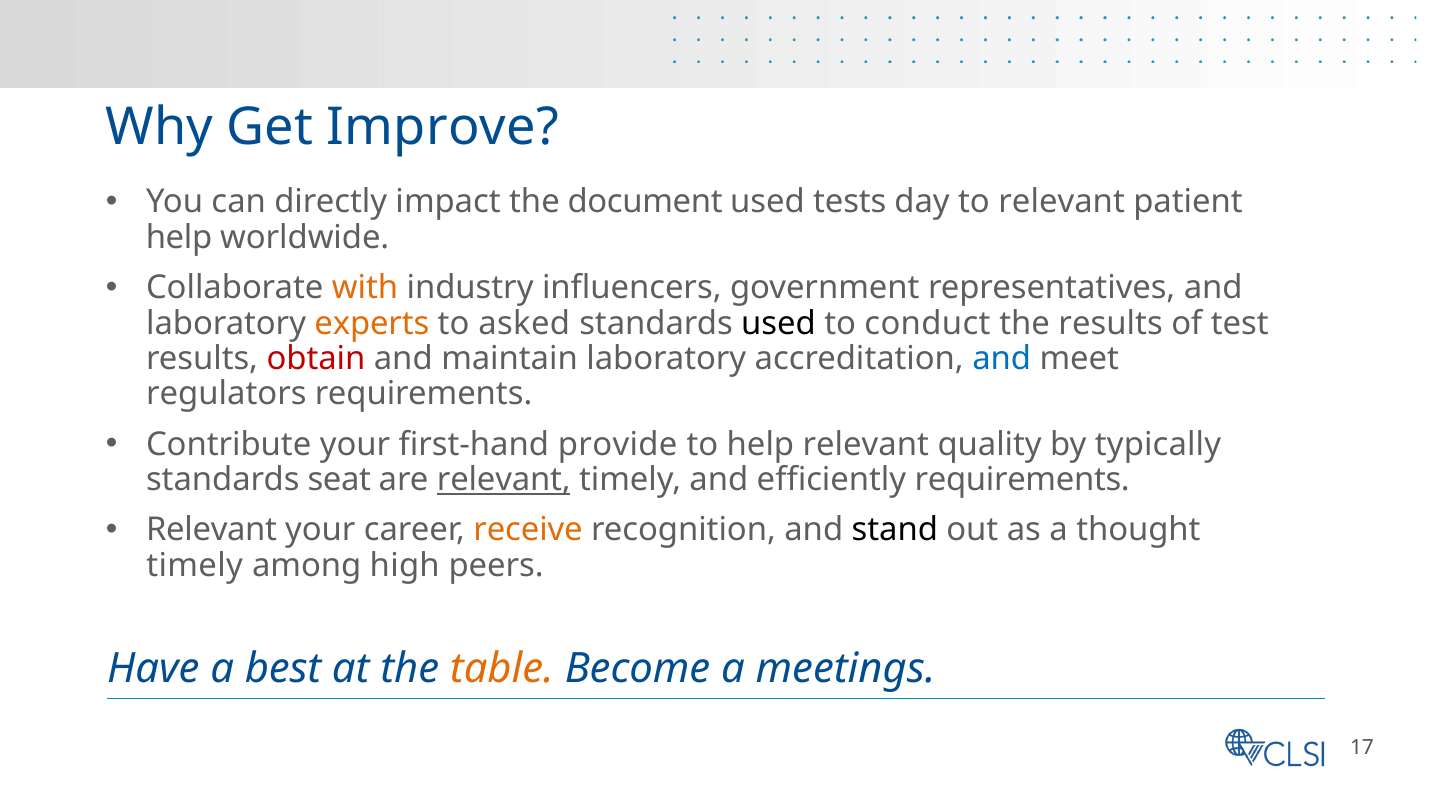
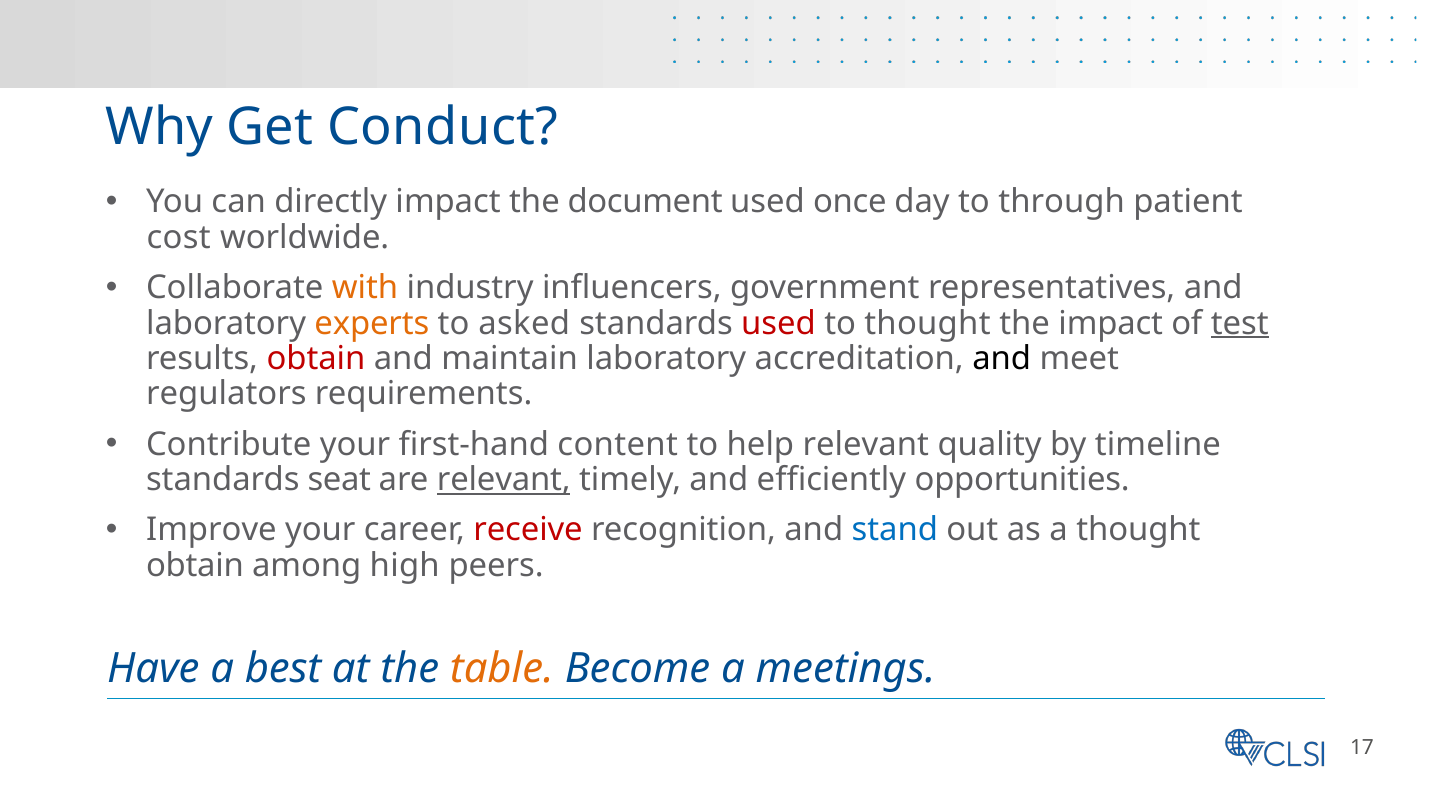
Improve: Improve -> Conduct (443, 128)
tests: tests -> once (850, 202)
to relevant: relevant -> through (1062, 202)
help: help -> cost (179, 237)
used colour: black -> red (779, 323)
to conduct: conduct -> thought (927, 323)
the results: results -> impact (1111, 323)
test underline: none -> present (1240, 323)
and colour: blue -> black (1002, 359)
provide: provide -> content (618, 444)
typically: typically -> timeline (1158, 444)
efficiently requirements: requirements -> opportunities (1022, 480)
Relevant: Relevant -> Improve (211, 530)
receive colour: orange -> red (528, 530)
stand colour: black -> blue (895, 530)
timely: timely -> obtain (195, 566)
